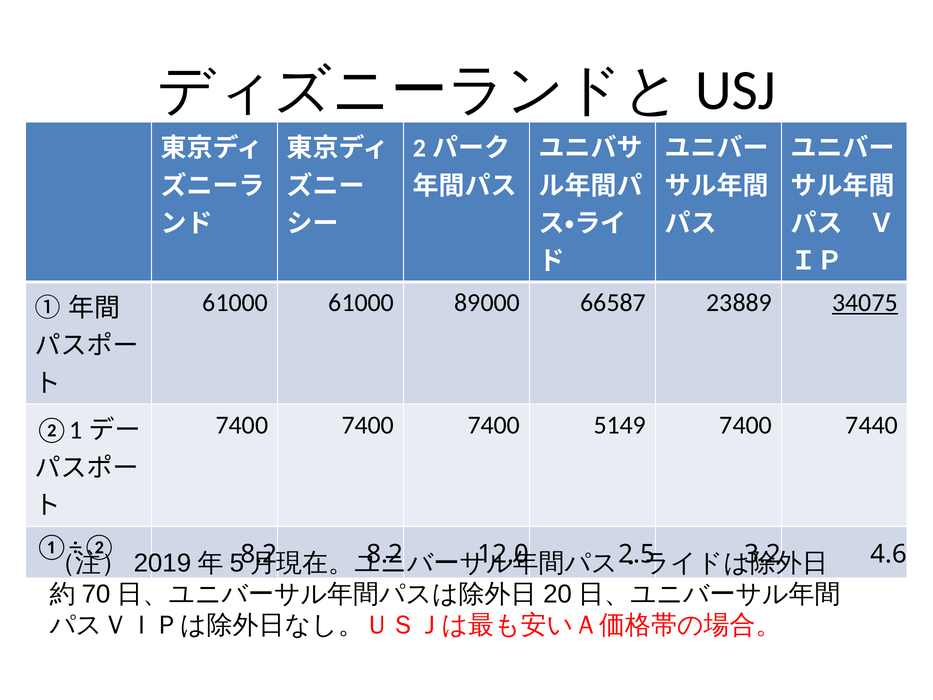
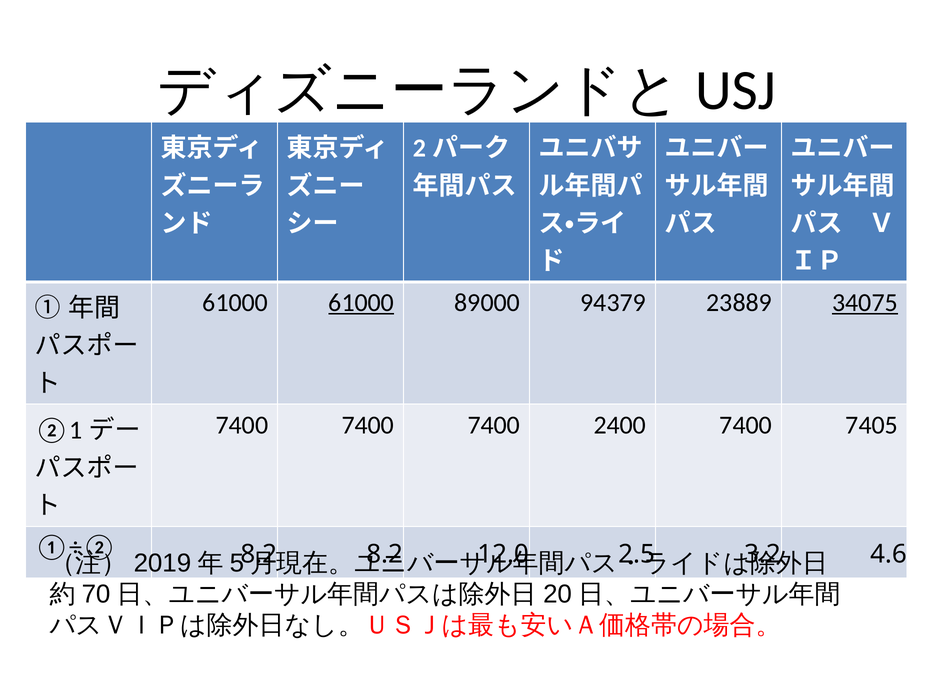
61000 underline: none -> present (361, 303)
66587: 66587 -> 94379 (613, 303)
5149: 5149 -> 2400 (620, 425)
7440: 7440 -> 7405 (872, 425)
